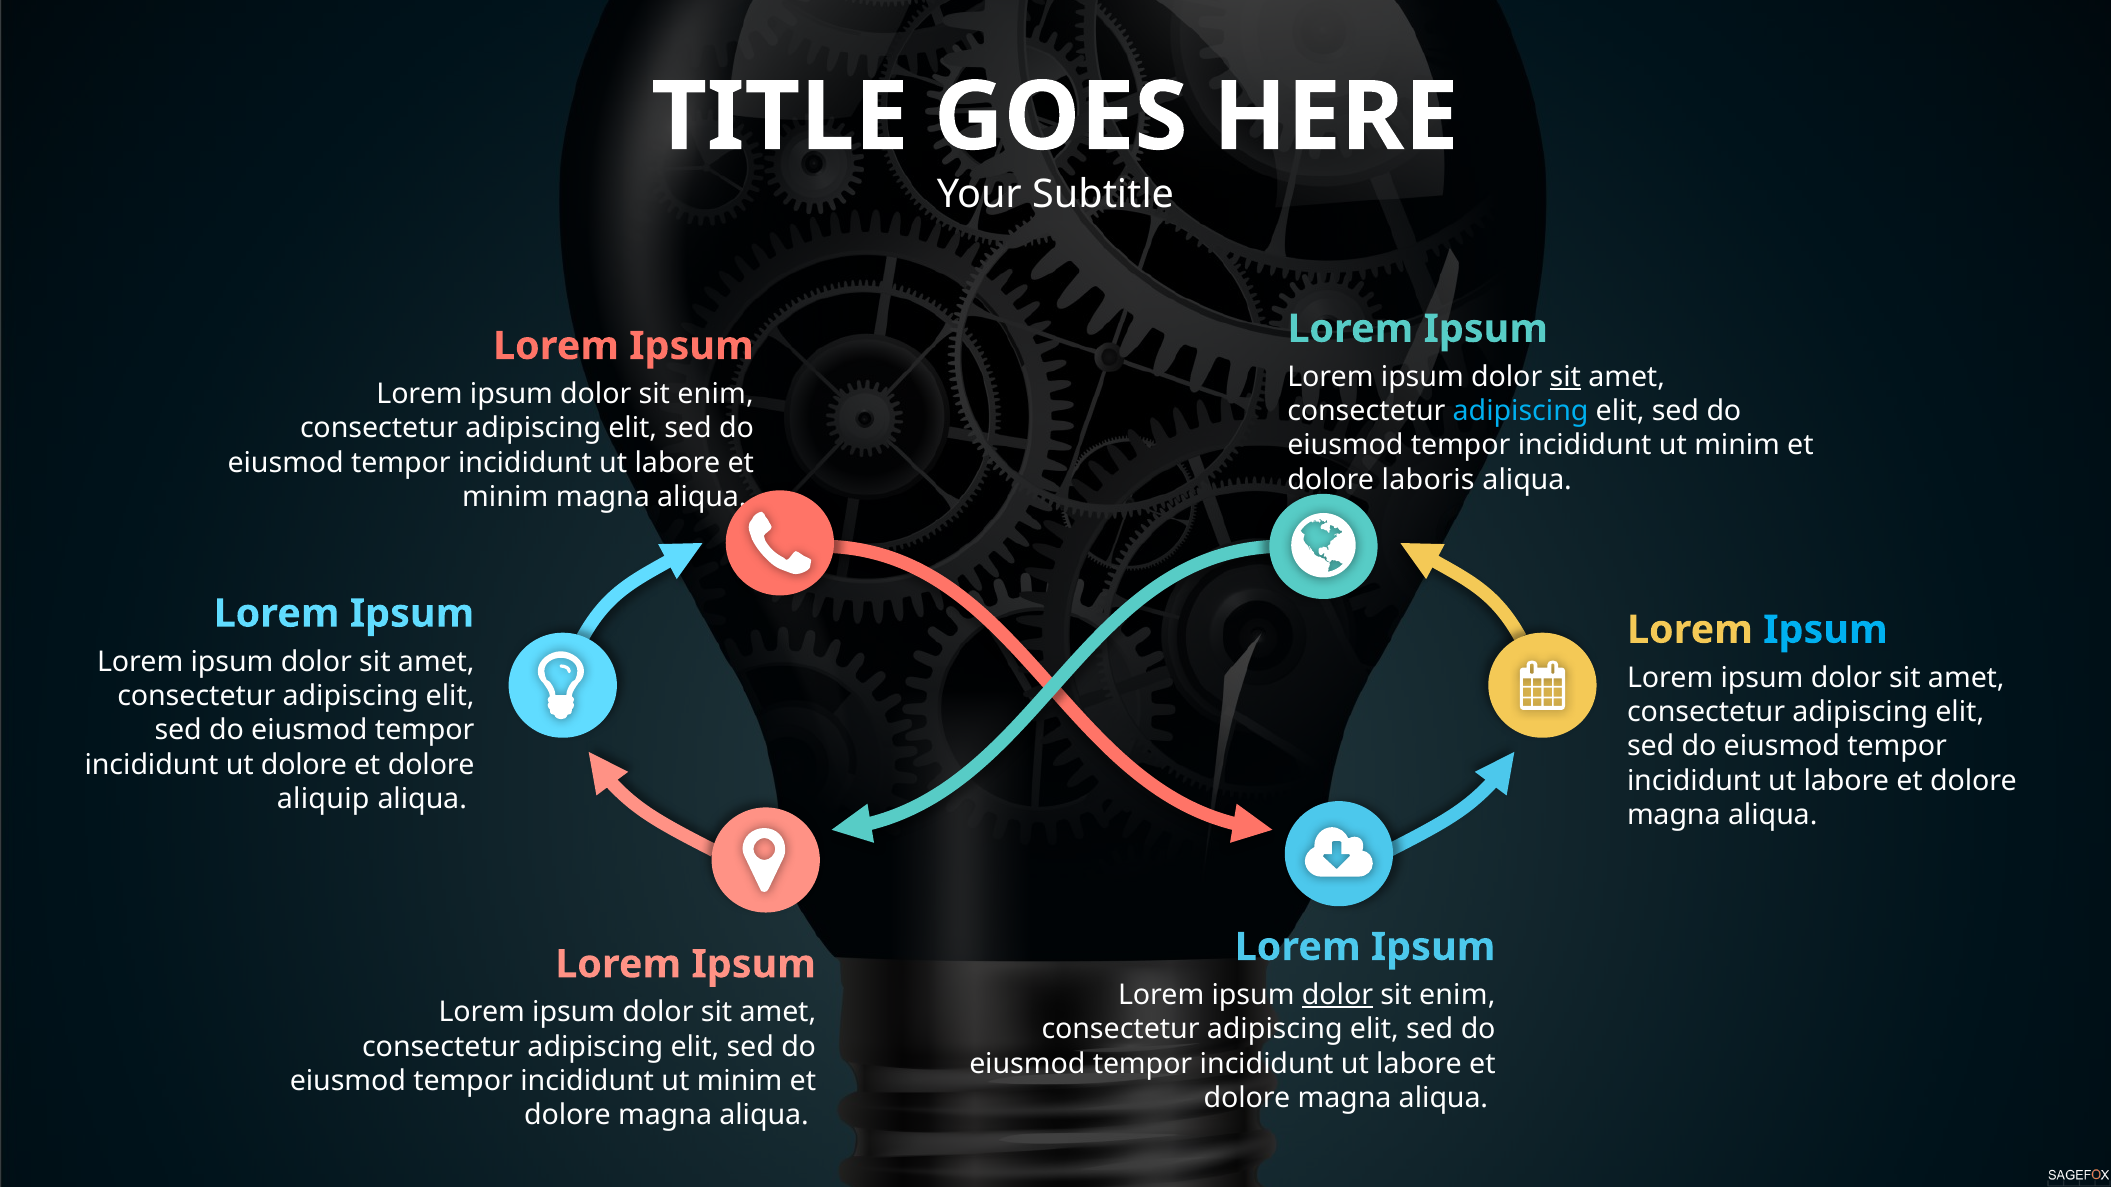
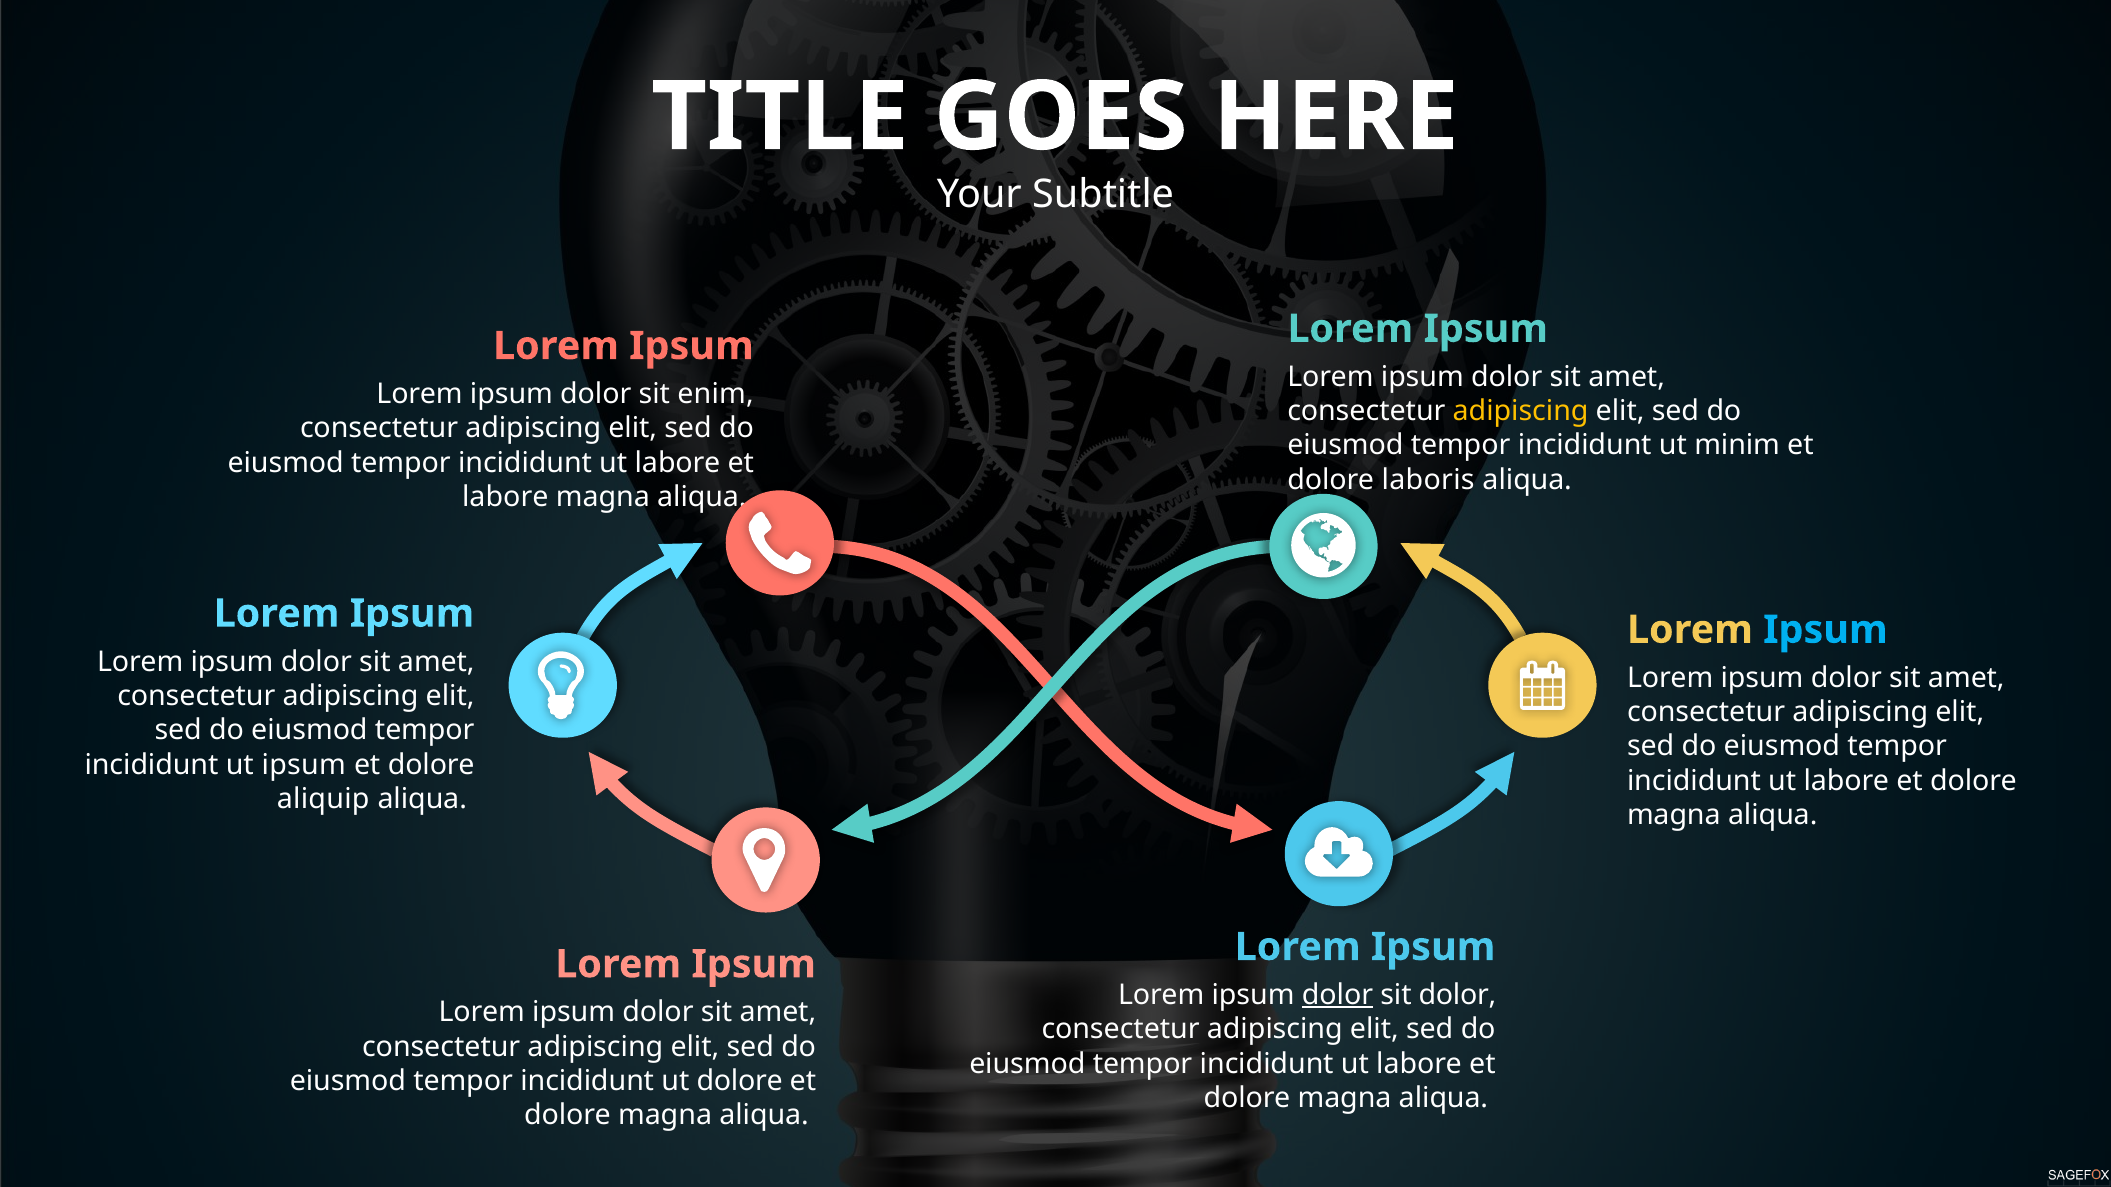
sit underline: present -> none (1565, 377)
adipiscing colour: light blue -> yellow (1521, 411)
minim: minim -> labore (505, 497)
ut dolore: dolore -> ipsum (304, 765)
enim: enim -> dolor (1457, 995)
minim: minim -> dolore (740, 1081)
